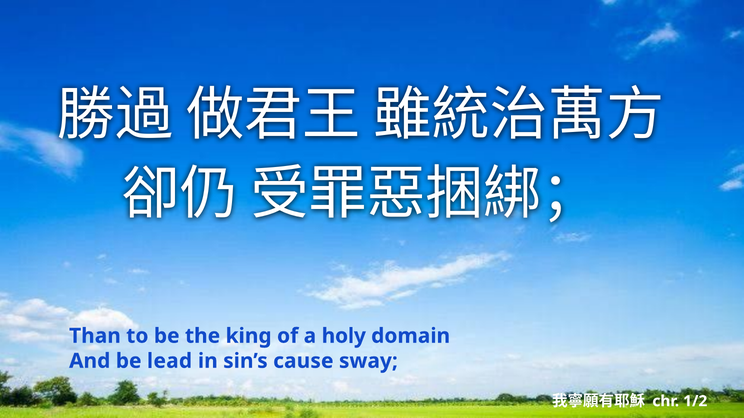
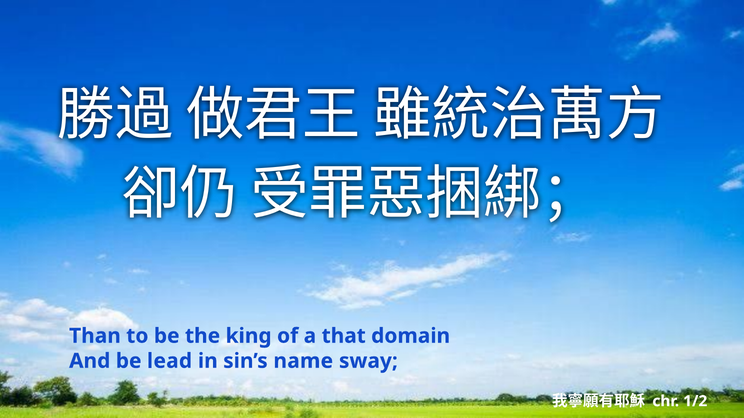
holy: holy -> that (344, 336)
cause: cause -> name (303, 361)
